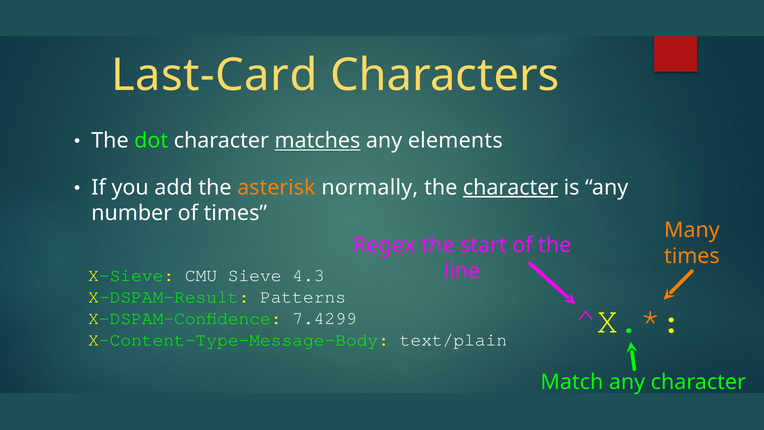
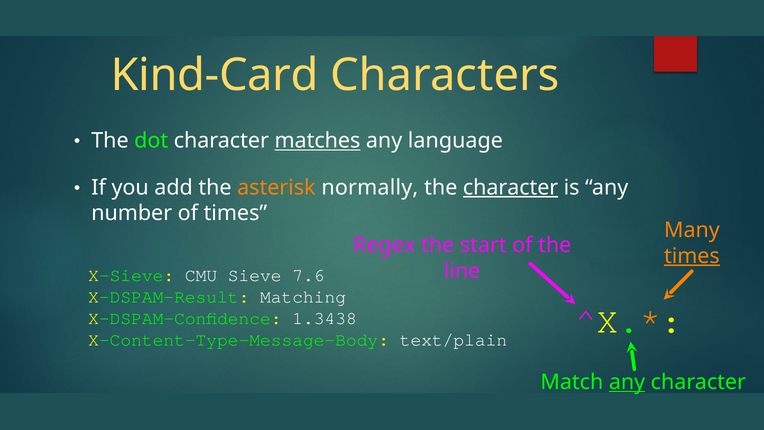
Last-Card: Last-Card -> Kind-Card (215, 75)
elements: elements -> language (455, 141)
times underline: none -> present (692, 256)
4.3: 4.3 -> 7.6 (308, 275)
Patterns: Patterns -> Matching (303, 297)
7.4299: 7.4299 -> 1.3438 (325, 318)
any underline: none -> present (627, 382)
